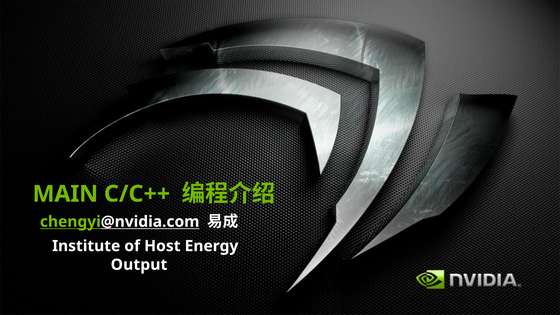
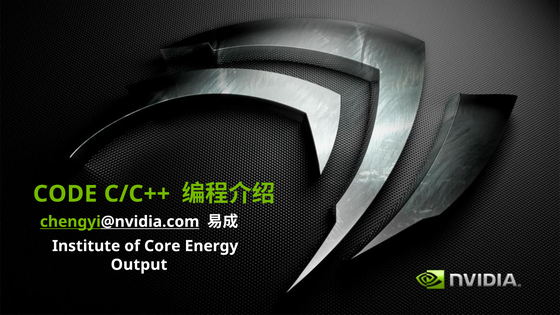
MAIN: MAIN -> CODE (65, 194)
Host: Host -> Core (162, 246)
